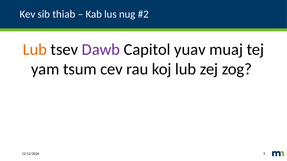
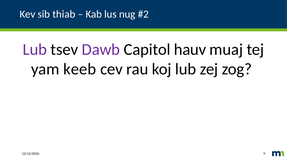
Lub colour: orange -> purple (35, 50)
yuav: yuav -> hauv (190, 50)
tsum: tsum -> keeb (80, 69)
